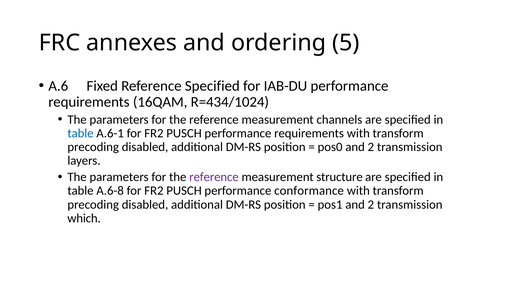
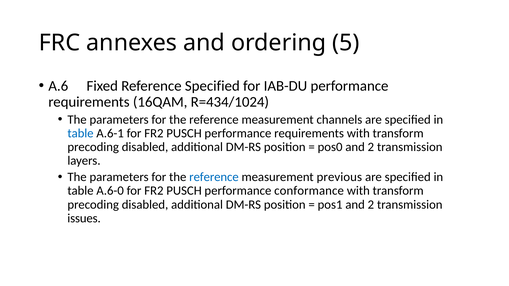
reference colour: purple -> blue (214, 177)
structure: structure -> previous (339, 177)
A.6-8: A.6-8 -> A.6-0 (110, 191)
which: which -> issues (84, 218)
